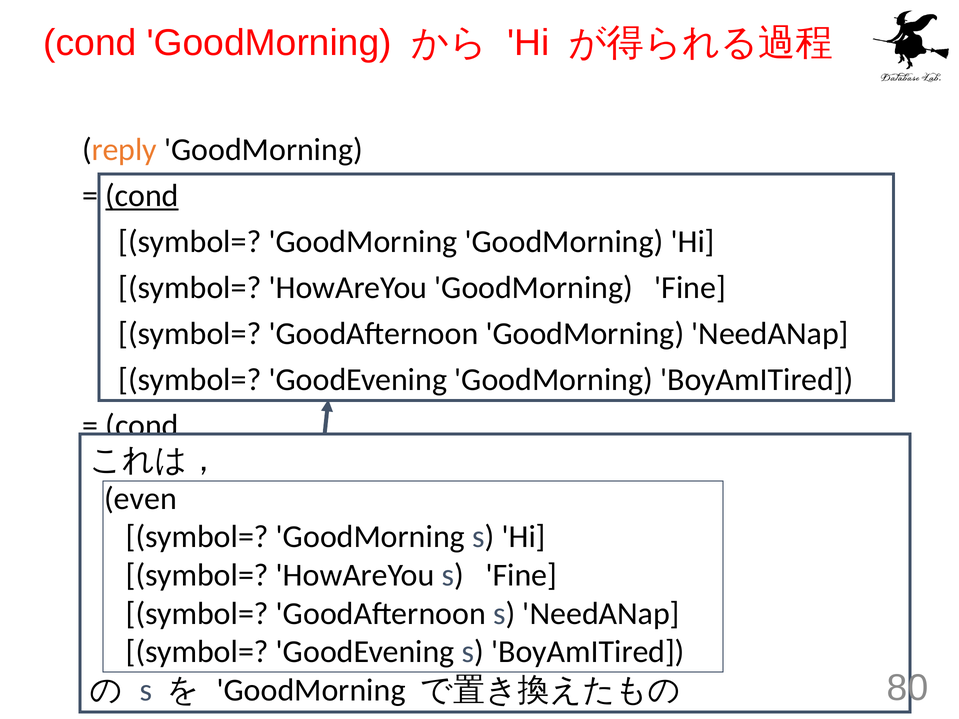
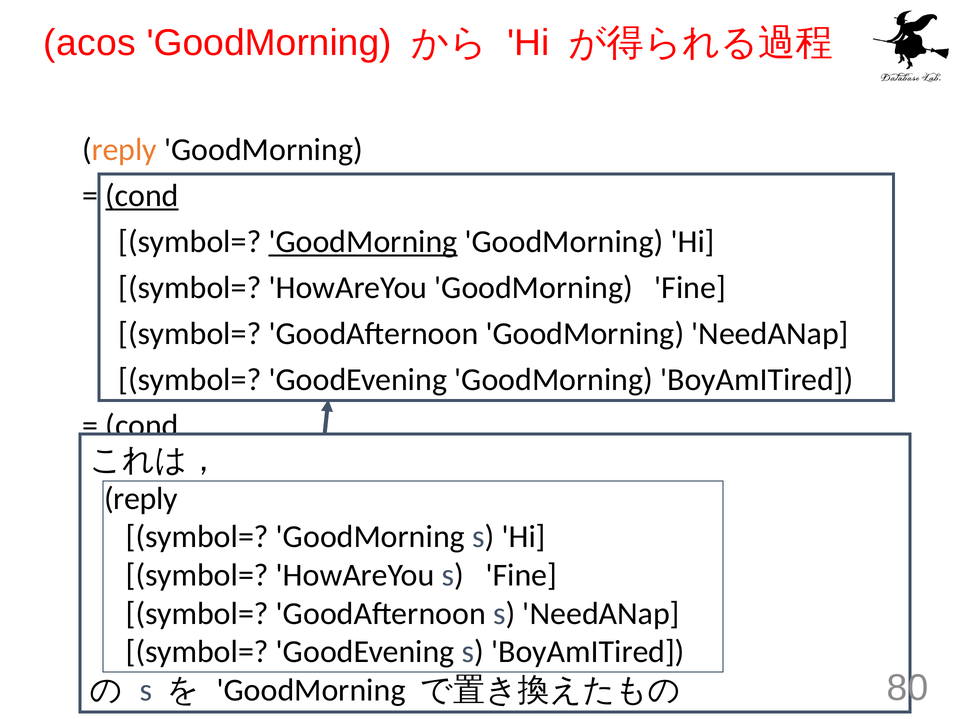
cond: cond -> acos (90, 43)
GoodMorning underline: none -> present (363, 242)
even: even -> reply (141, 499)
